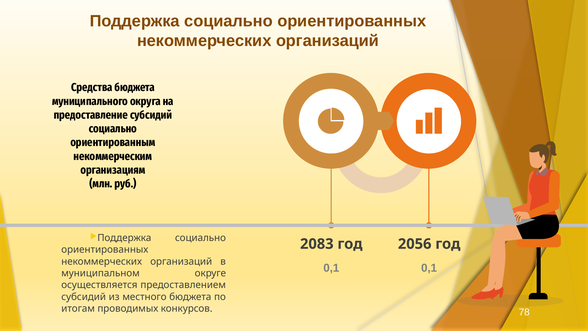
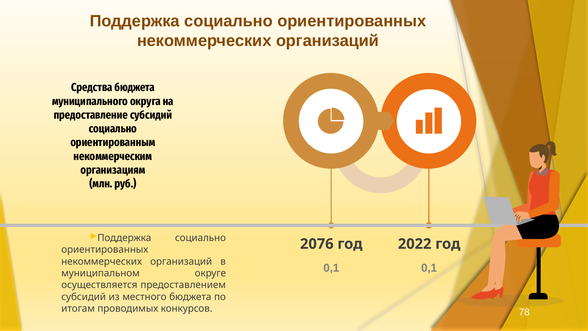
2083: 2083 -> 2076 (317, 244)
2056: 2056 -> 2022 (415, 244)
